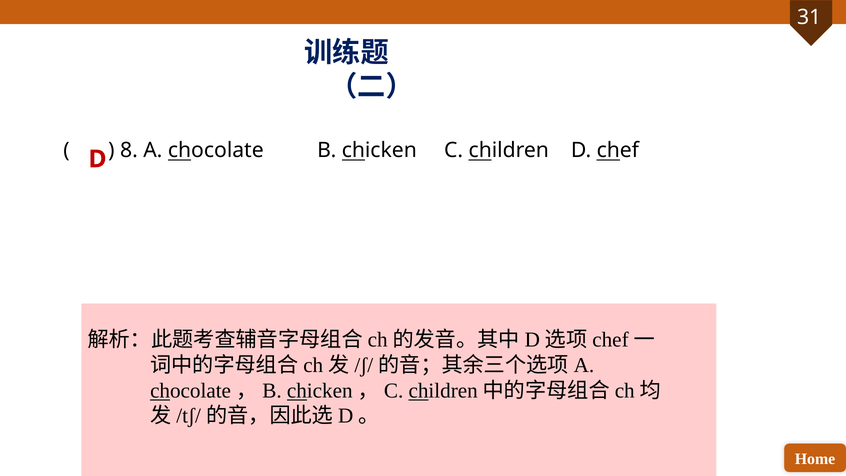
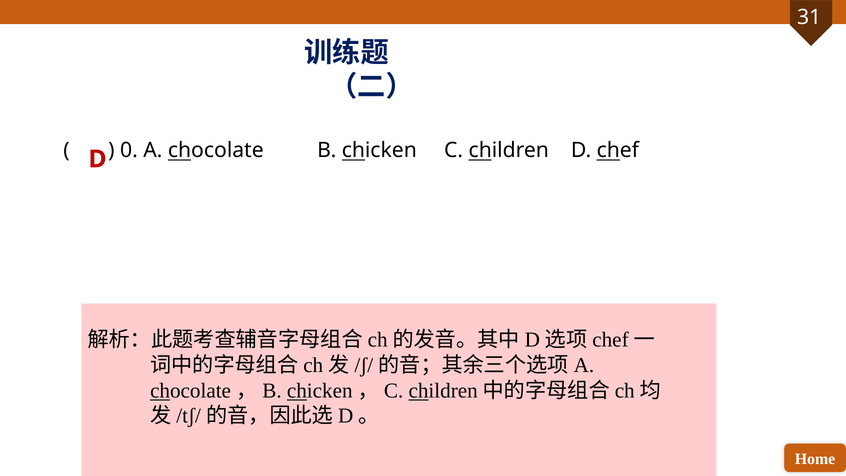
8: 8 -> 0 (129, 150)
